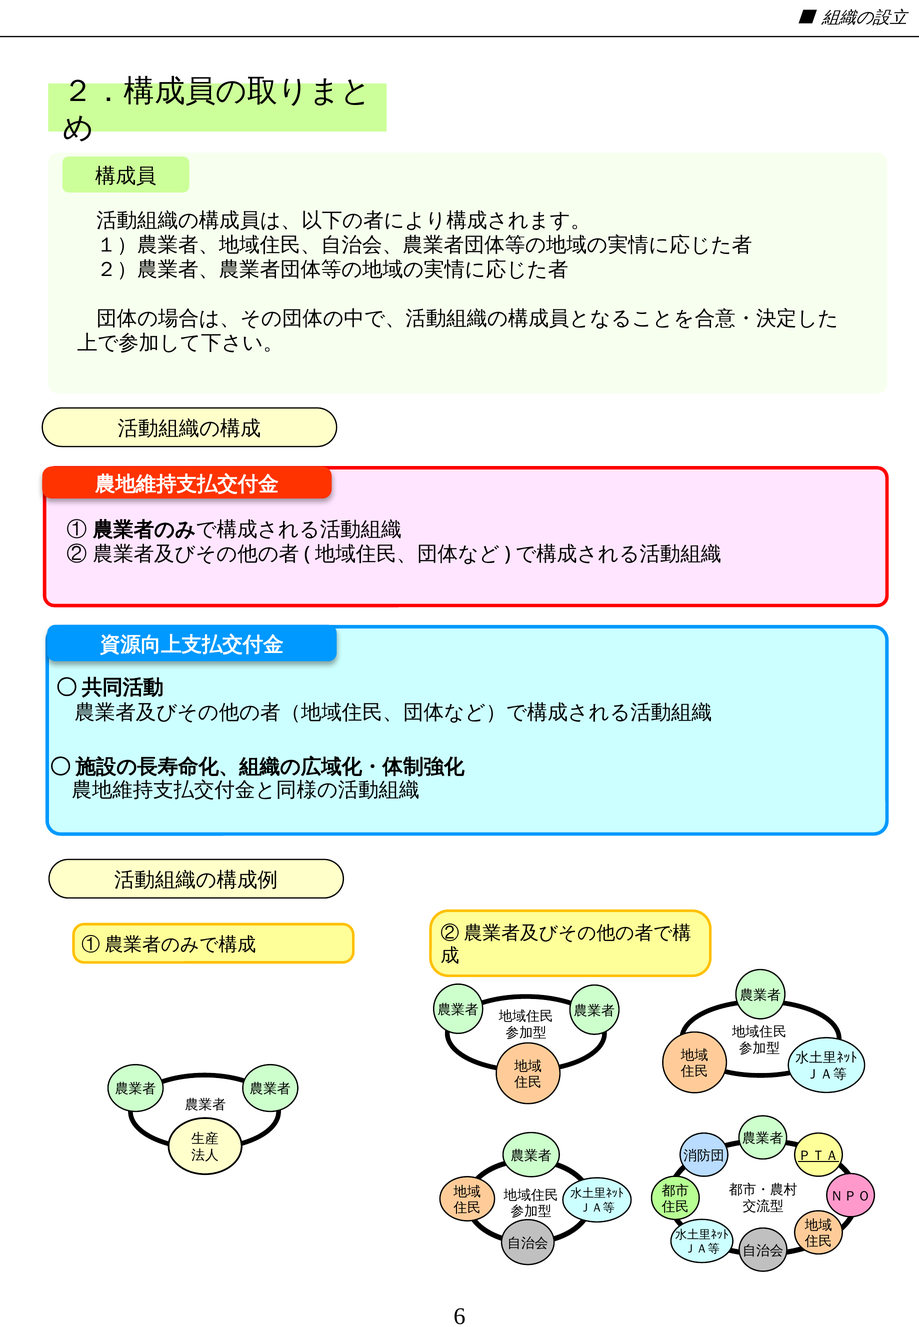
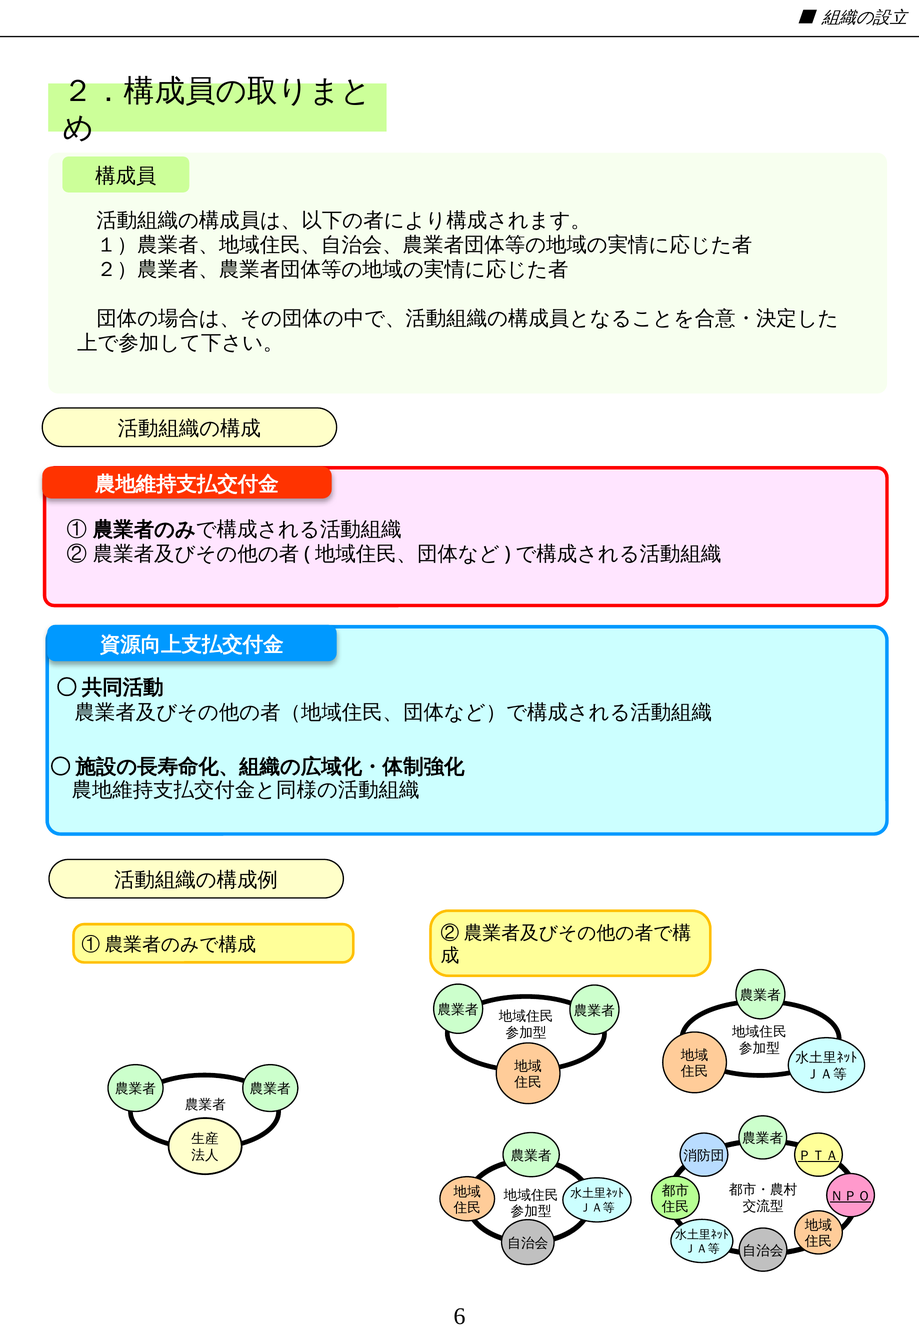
ＮＰＯ underline: none -> present (850, 1196)
